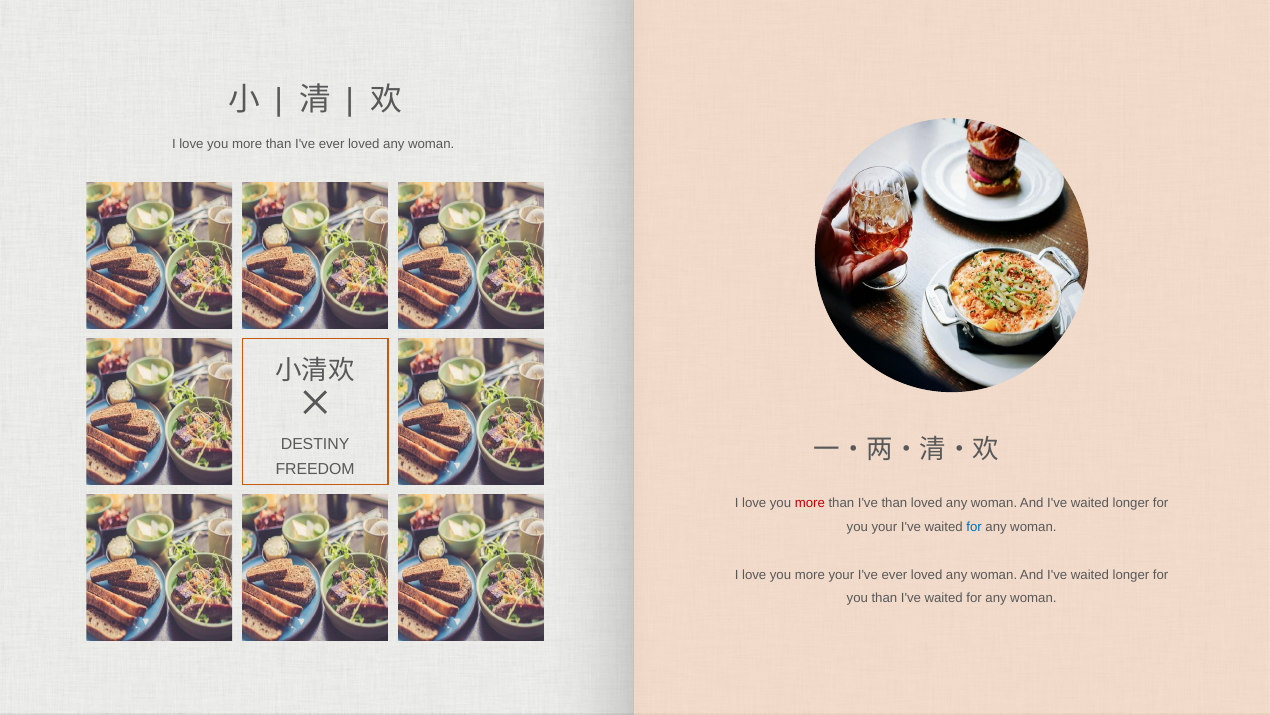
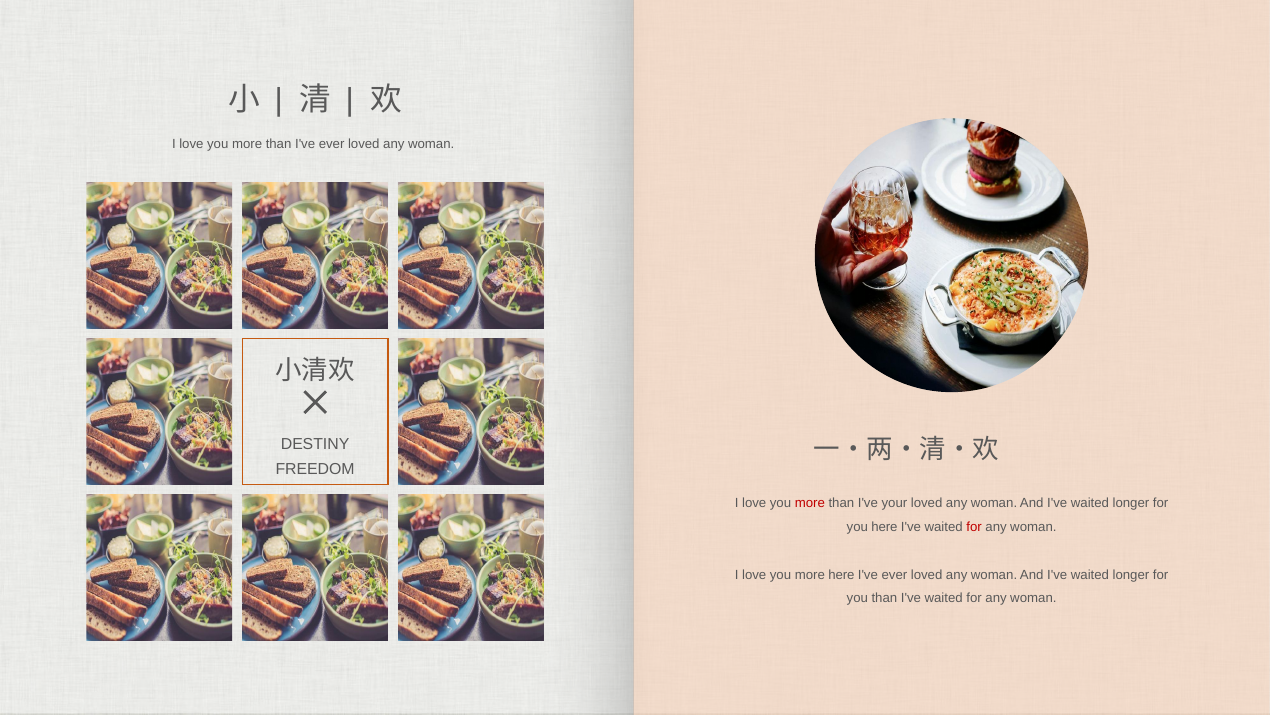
I've than: than -> your (894, 503)
you your: your -> here (884, 526)
for colour: blue -> red (974, 526)
more your: your -> here (841, 574)
